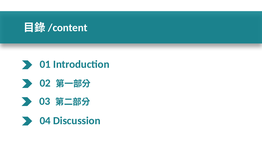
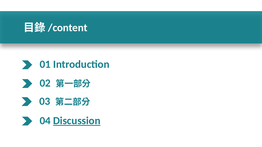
Discussion underline: none -> present (77, 121)
